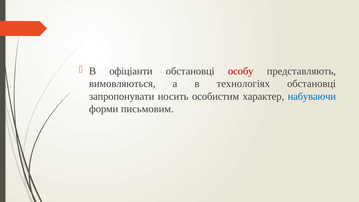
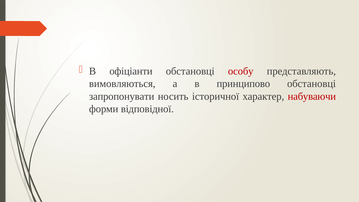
технологіях: технологіях -> принципово (243, 84)
особистим: особистим -> історичної (216, 96)
набуваючи colour: blue -> red (312, 96)
письмовим: письмовим -> відповідної (147, 109)
